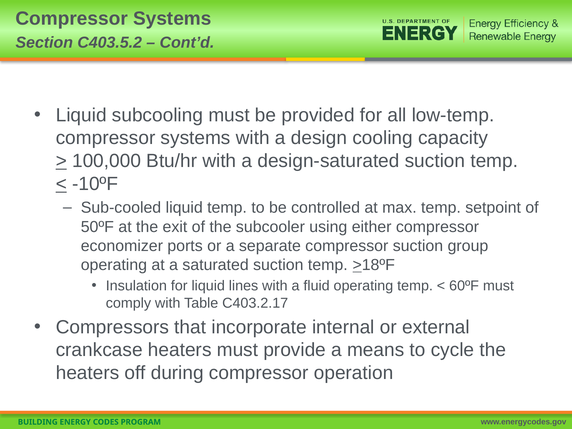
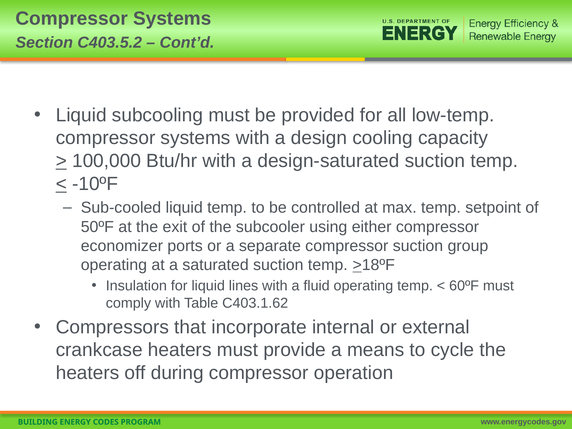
C403.2.17: C403.2.17 -> C403.1.62 (255, 303)
